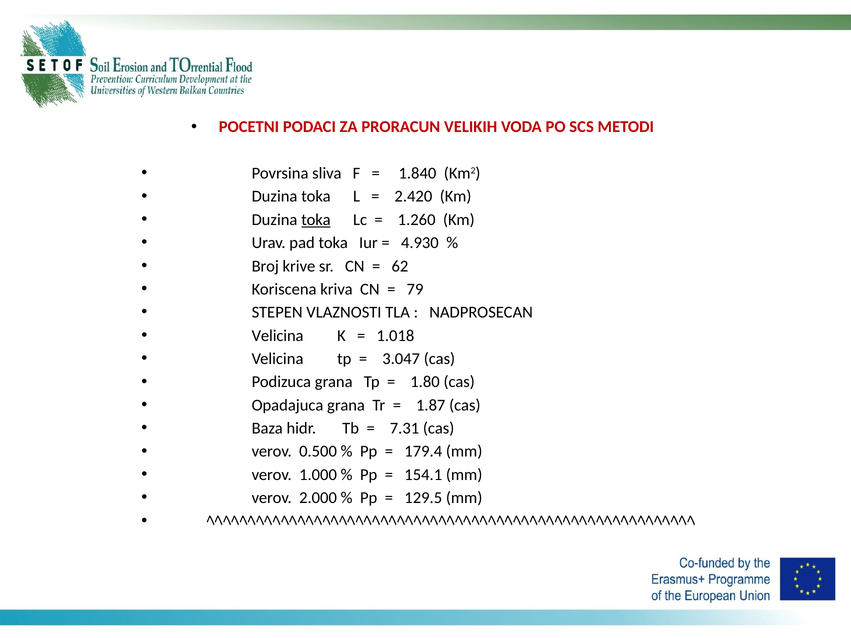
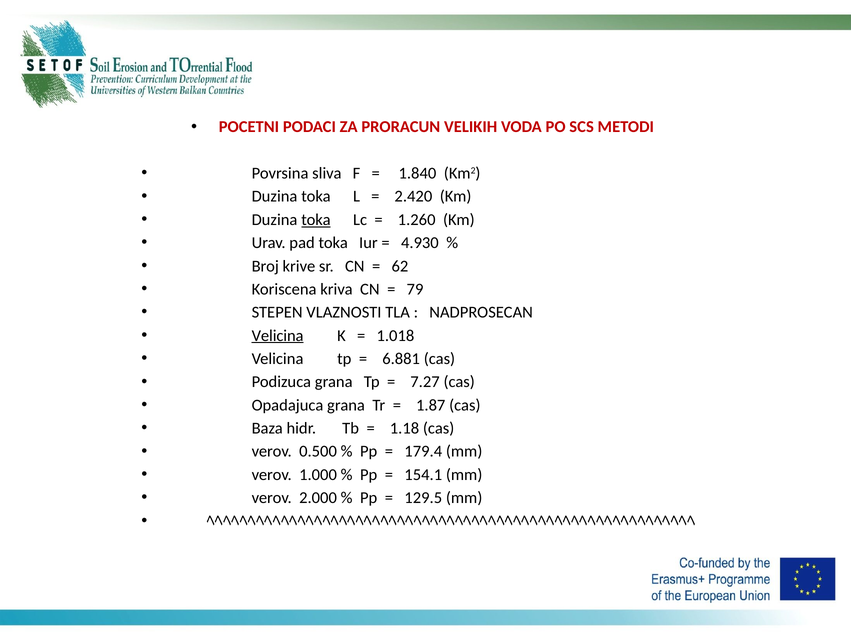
Velicina underline: none -> present (278, 336)
3.047: 3.047 -> 6.881 (401, 359)
1.80: 1.80 -> 7.27 (425, 382)
7.31: 7.31 -> 1.18 (405, 428)
